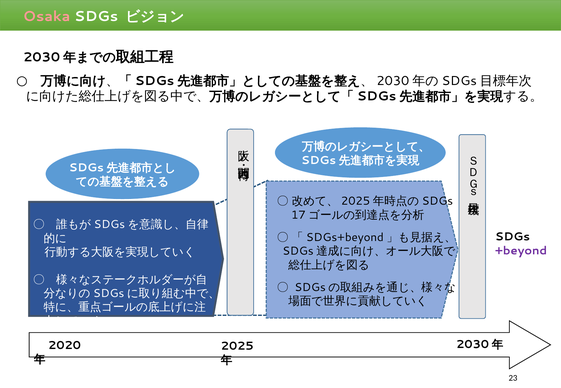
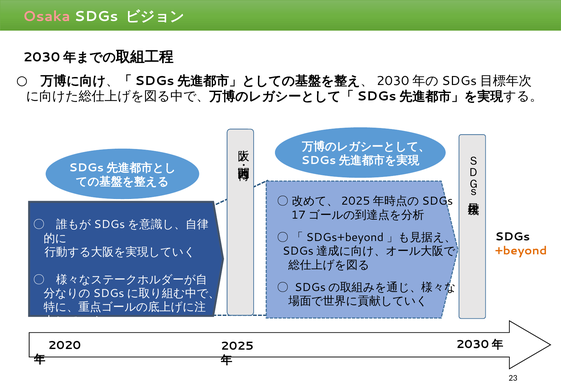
+beyond colour: purple -> orange (521, 251)
